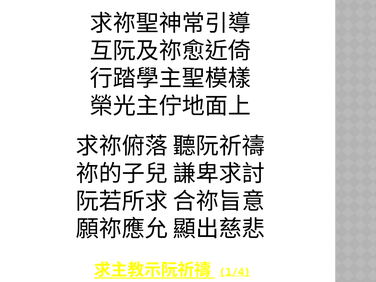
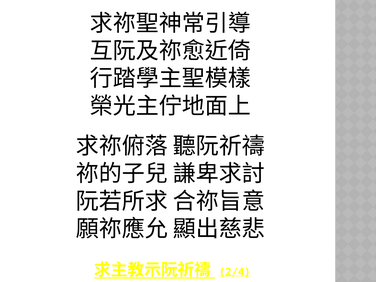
1/4: 1/4 -> 2/4 (235, 272)
